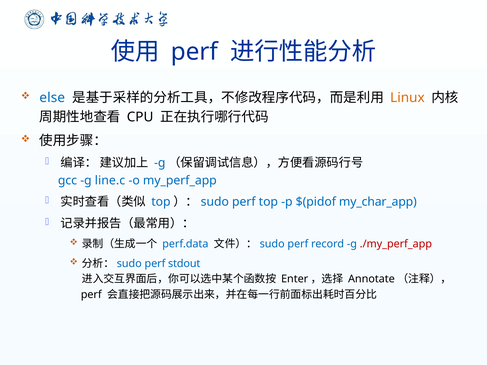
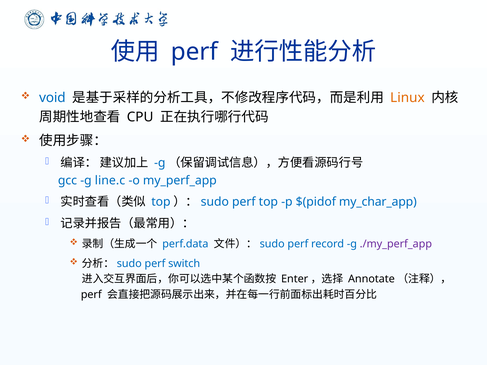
else: else -> void (52, 98)
./my_perf_app colour: red -> purple (396, 244)
stdout: stdout -> switch (184, 264)
